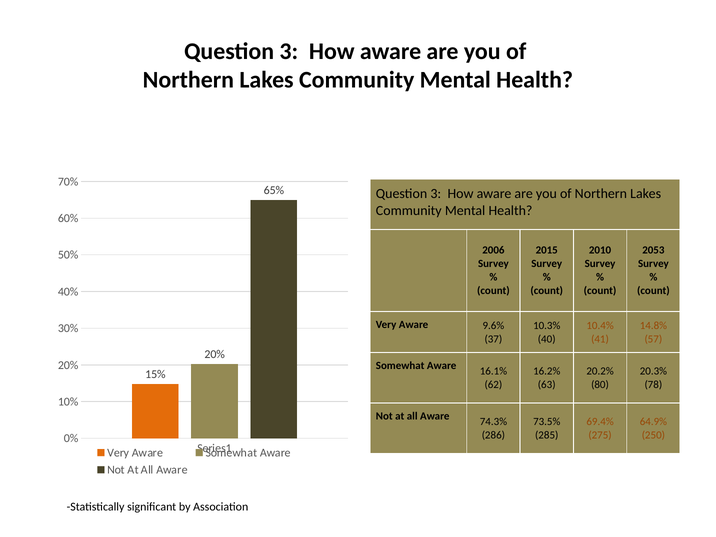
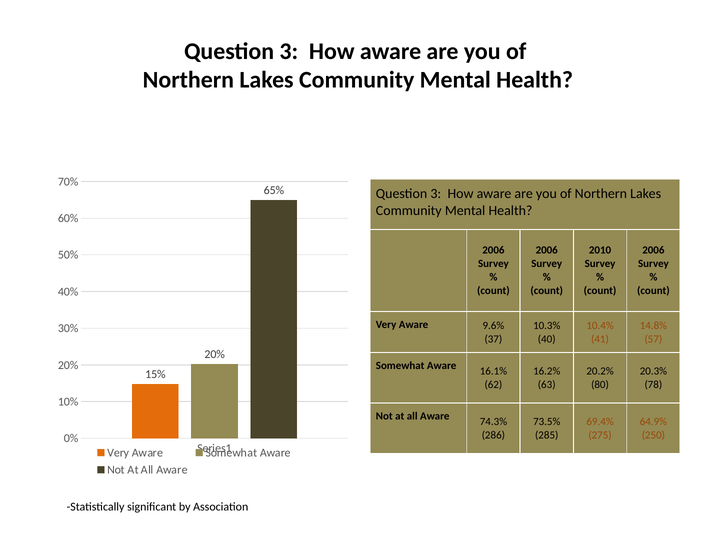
2015: 2015 -> 2006 (547, 250)
2053: 2053 -> 2006 (653, 250)
